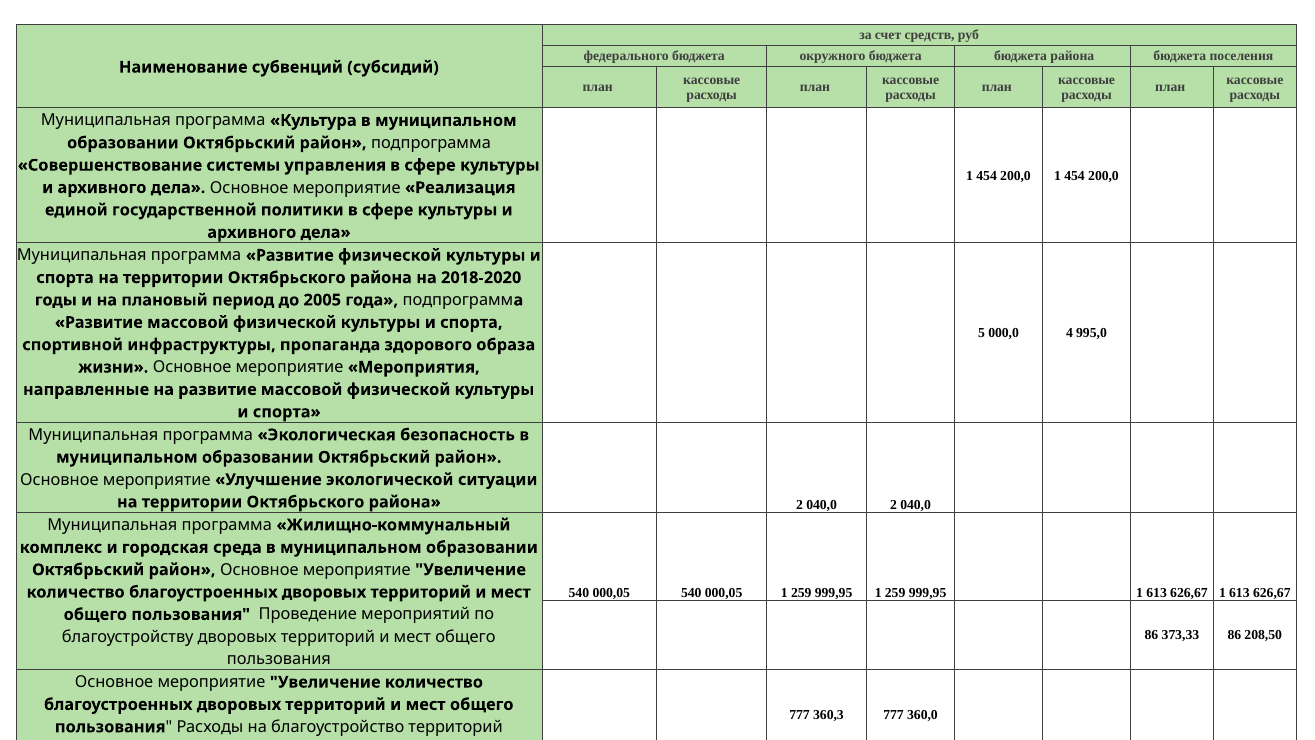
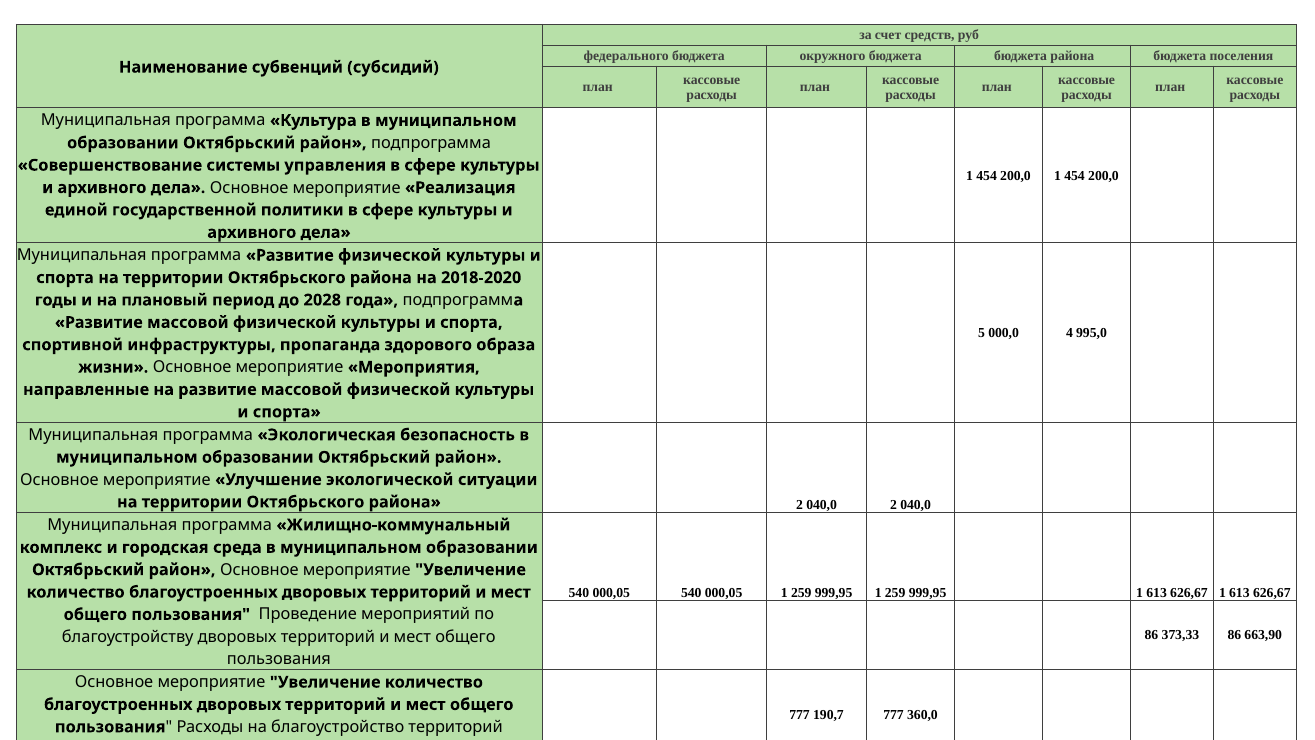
2005: 2005 -> 2028 (322, 300)
208,50: 208,50 -> 663,90 (1263, 635)
360,3: 360,3 -> 190,7 (828, 715)
